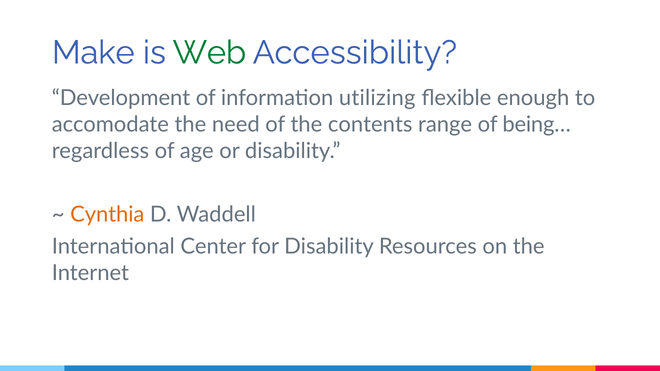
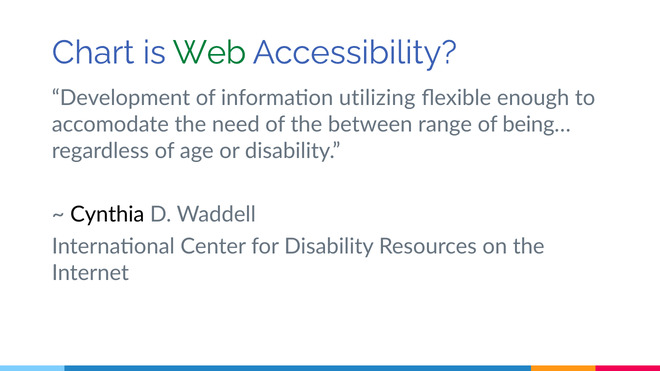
Make: Make -> Chart (93, 53)
contents: contents -> between (370, 125)
Cynthia colour: orange -> black (107, 215)
